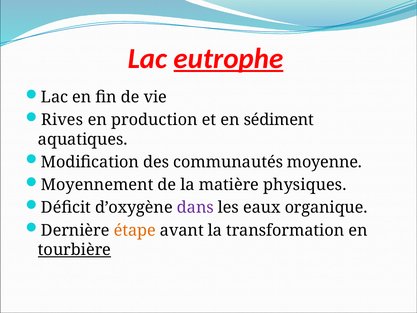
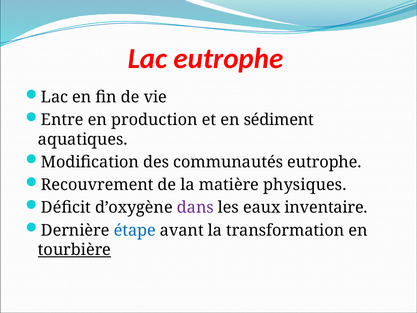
eutrophe underline: present -> none (228, 58)
Rives: Rives -> Entre (62, 120)
communautés moyenne: moyenne -> eutrophe (324, 162)
Moyennement: Moyennement -> Recouvrement (97, 185)
organique: organique -> inventaire (326, 207)
étape colour: orange -> blue (135, 230)
